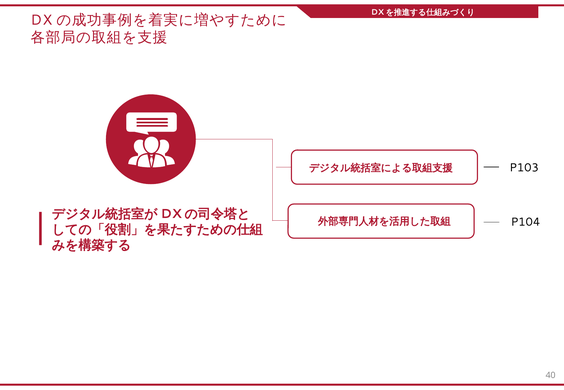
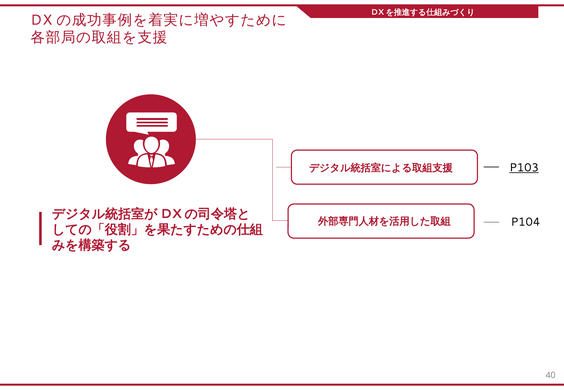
P103 underline: none -> present (524, 168)
